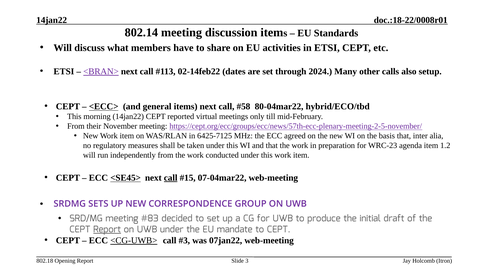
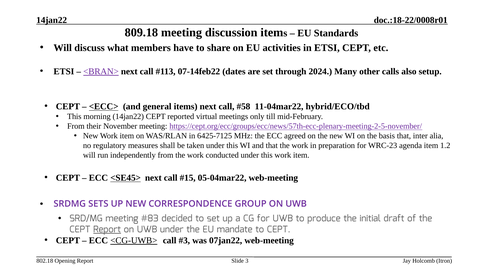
802.14: 802.14 -> 809.18 (141, 33)
02-14feb22: 02-14feb22 -> 07-14feb22 (199, 71)
80-04mar22: 80-04mar22 -> 11-04mar22 (279, 107)
call underline: present -> none (171, 178)
07-04mar22: 07-04mar22 -> 05-04mar22 (222, 178)
